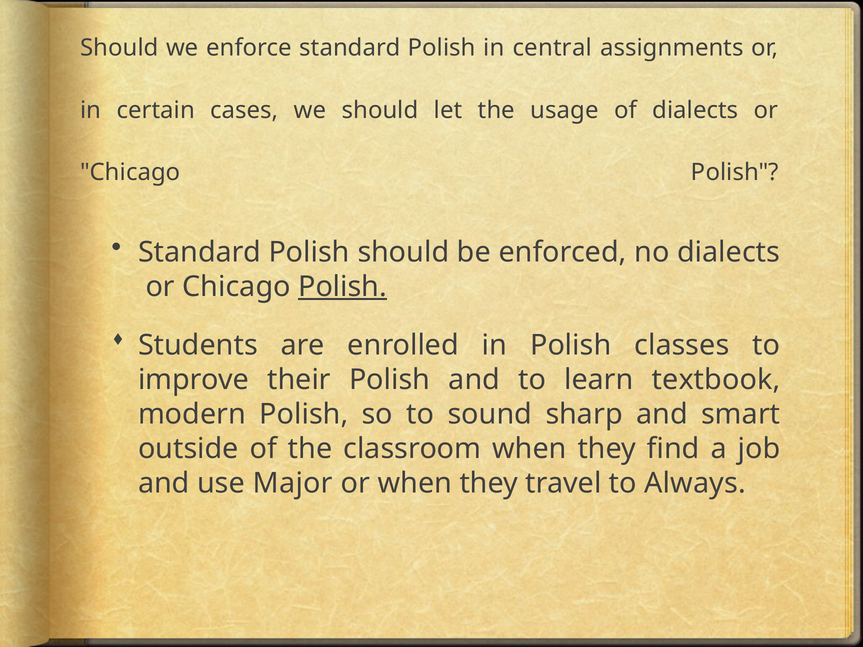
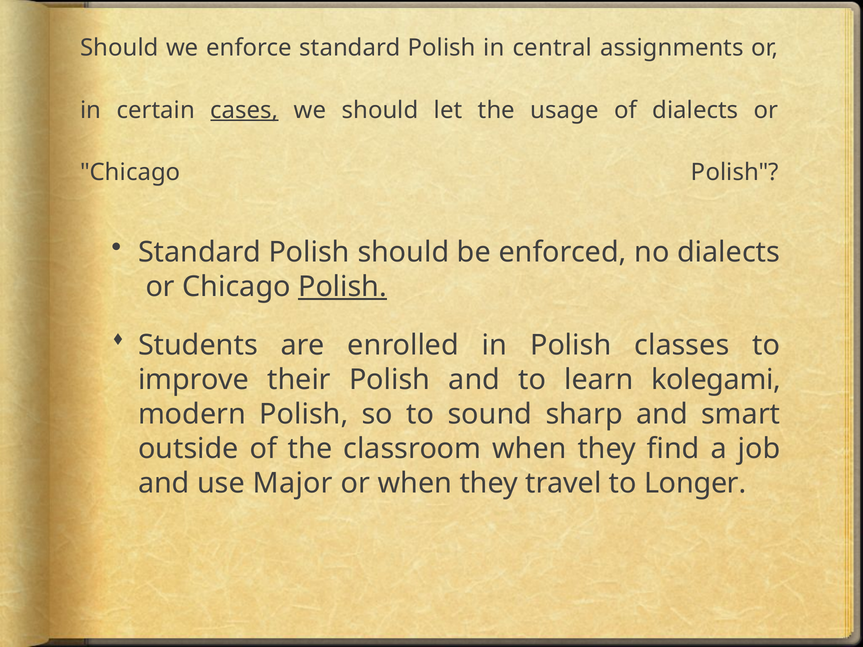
cases underline: none -> present (244, 110)
textbook: textbook -> kolegami (716, 380)
Always: Always -> Longer (695, 483)
